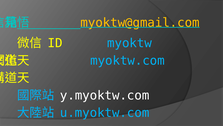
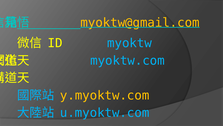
y.myoktw.com colour: white -> yellow (105, 95)
